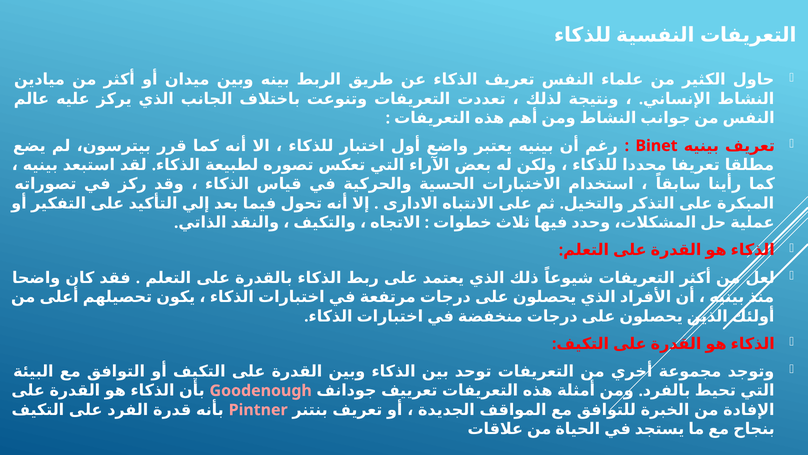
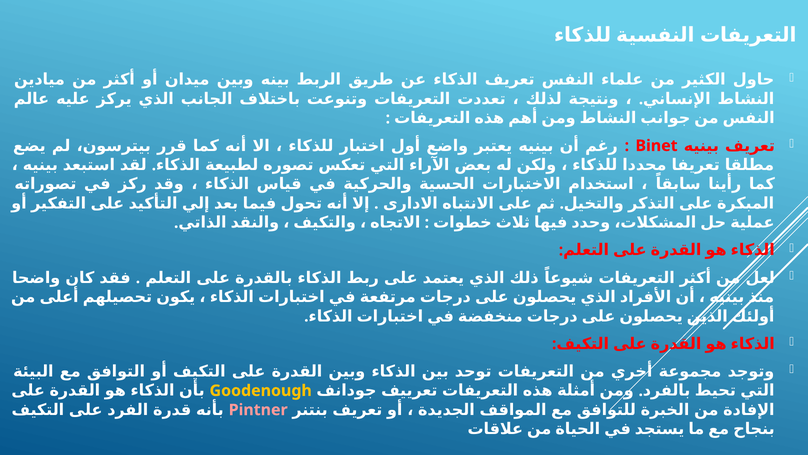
Goodenough colour: pink -> yellow (261, 390)
